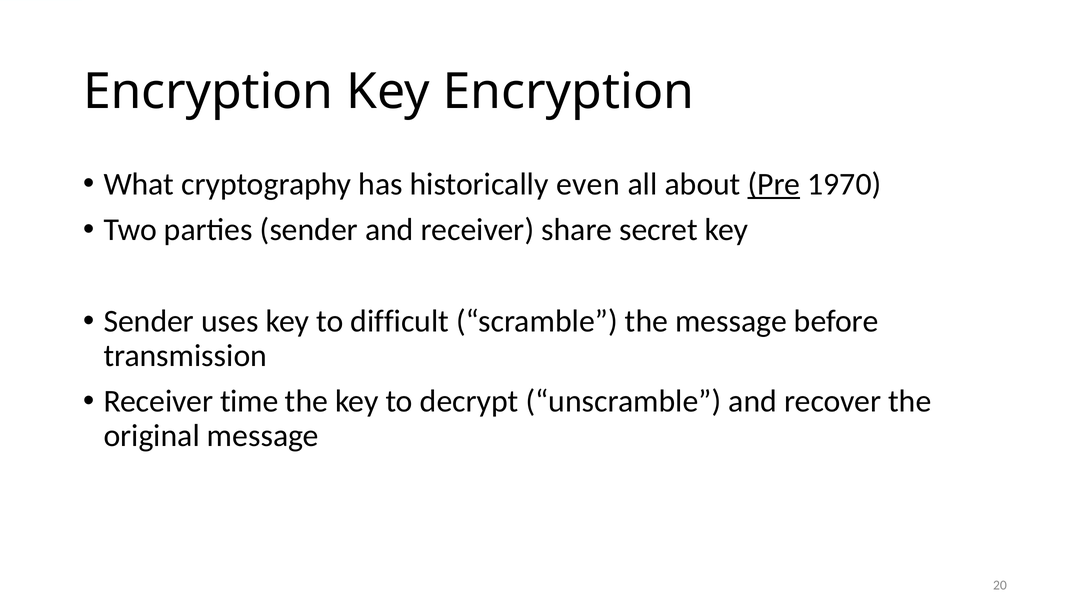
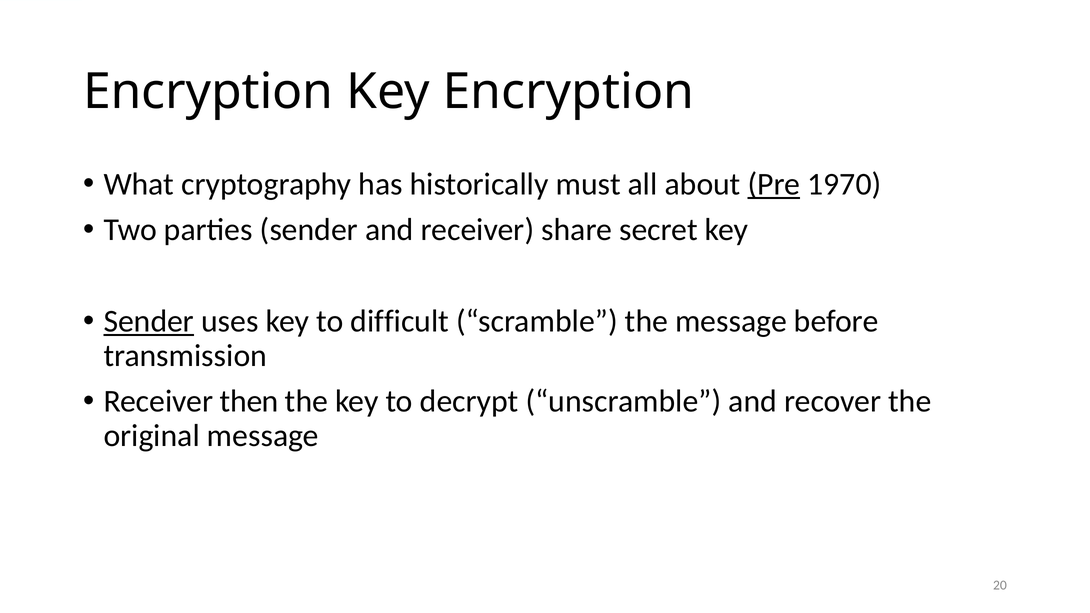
even: even -> must (588, 184)
Sender underline: none -> present (149, 321)
time: time -> then (249, 401)
